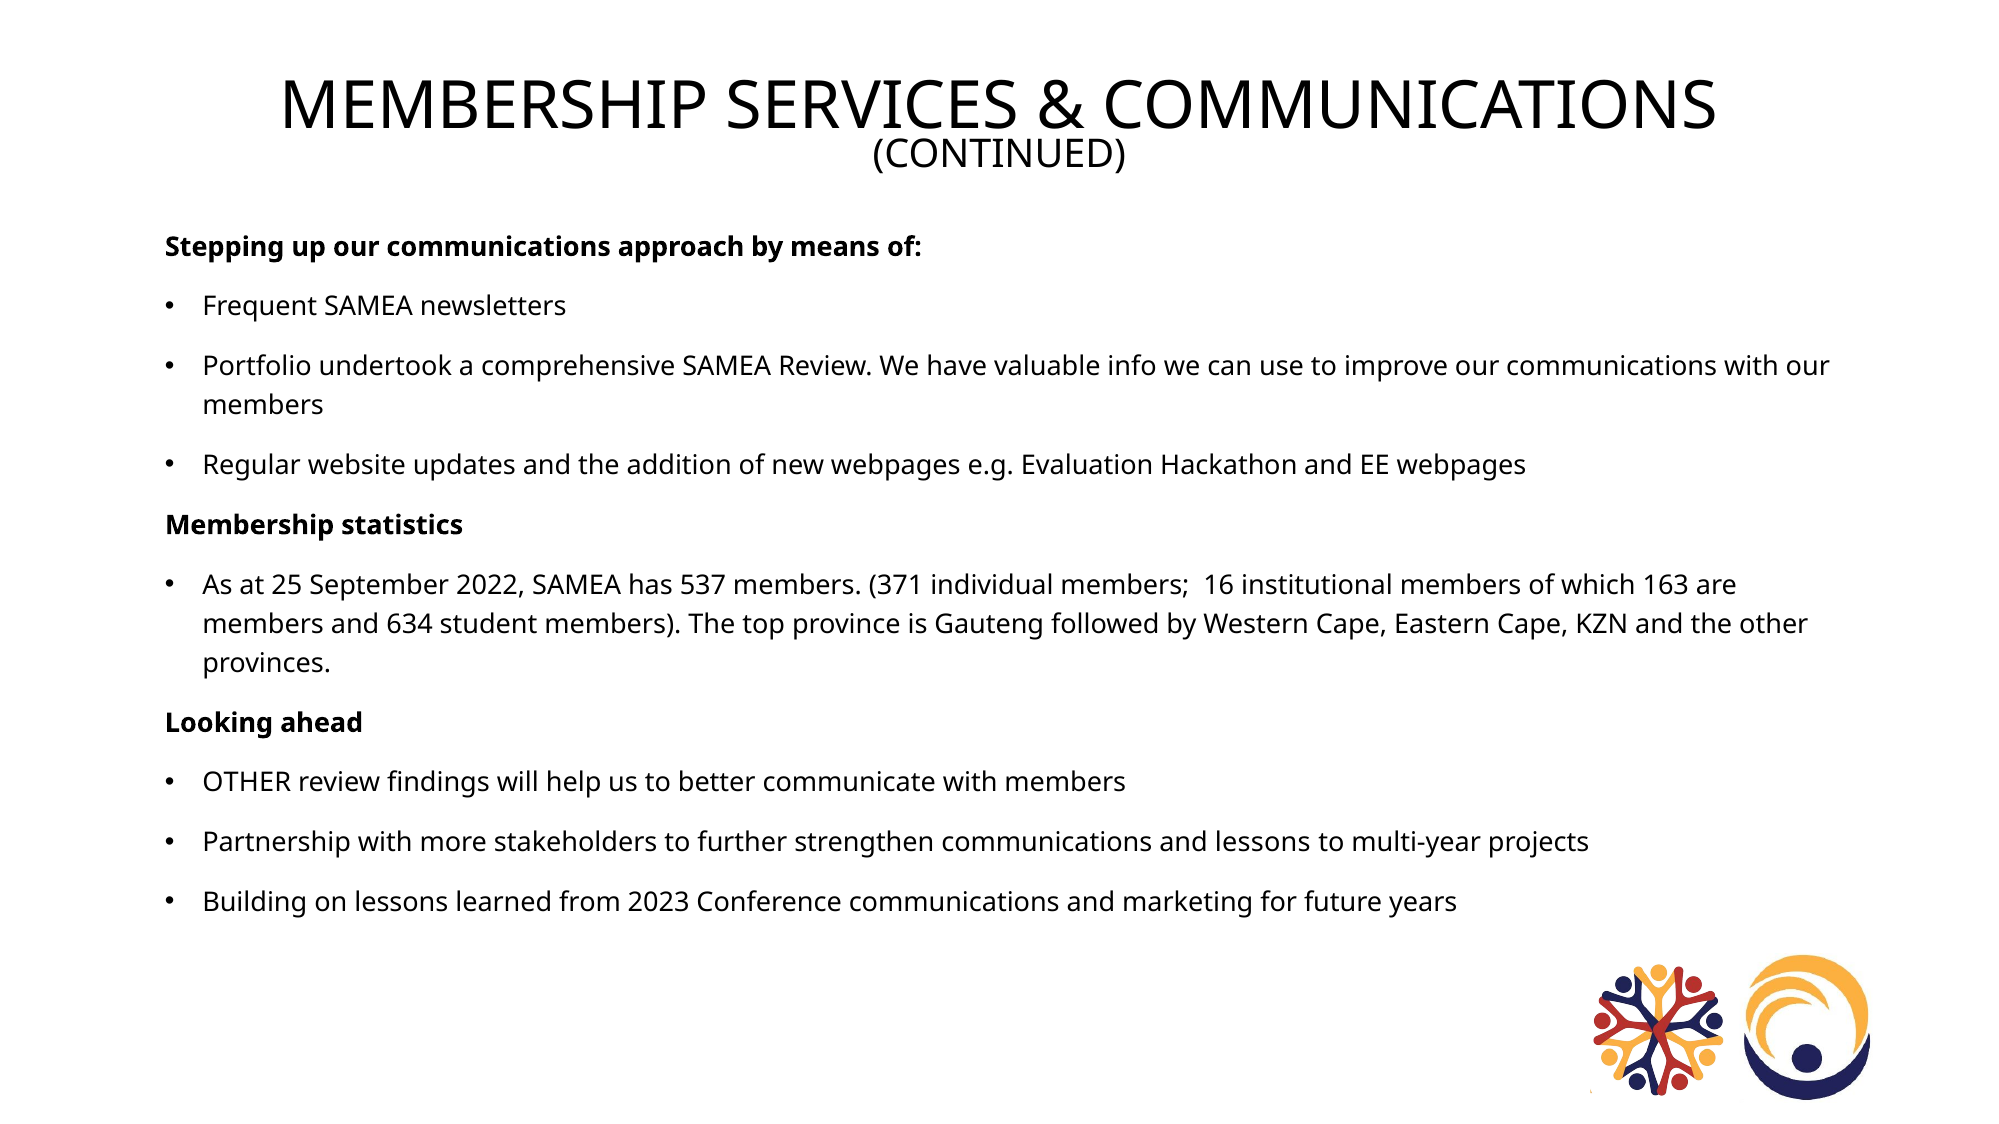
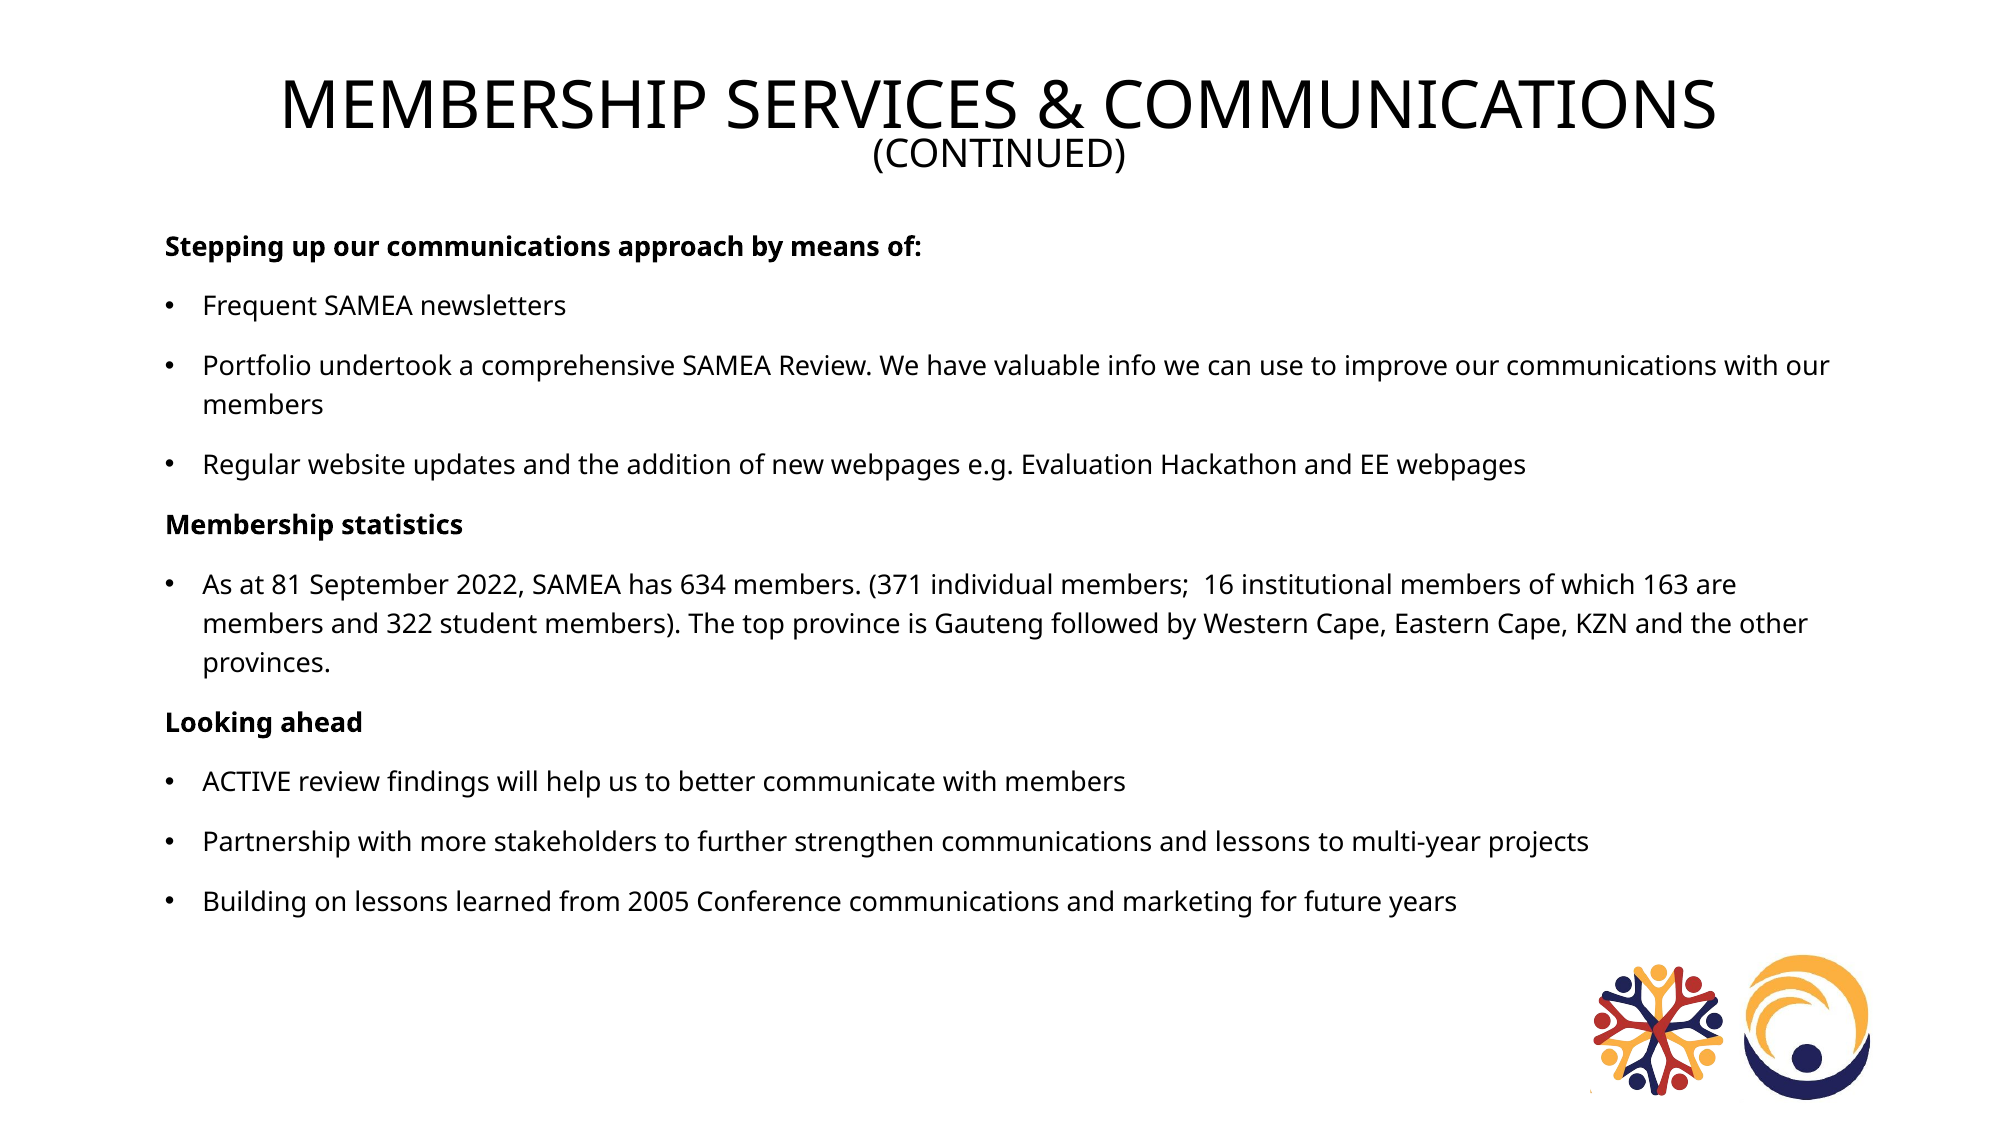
25: 25 -> 81 (287, 585)
537: 537 -> 634 (703, 585)
634: 634 -> 322 (410, 624)
OTHER: OTHER -> ACTIVE (247, 783)
2023: 2023 -> 2005 (659, 903)
